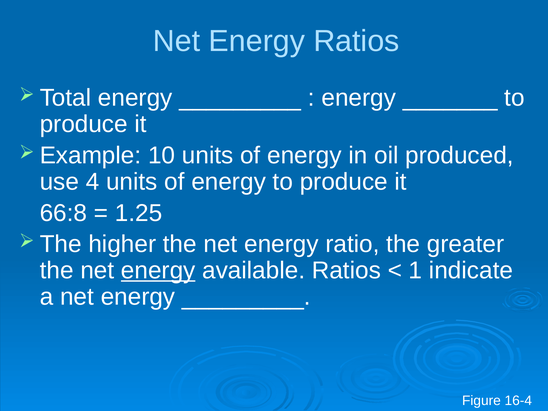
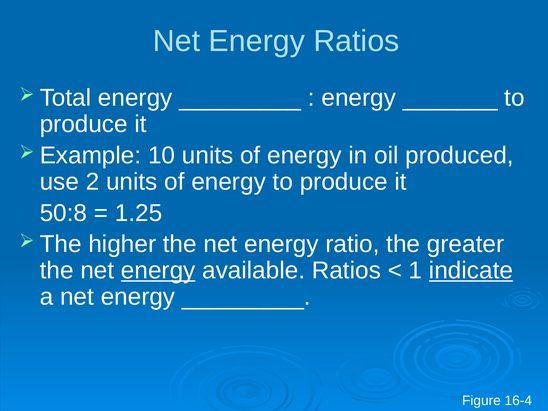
4: 4 -> 2 (92, 182)
66:8: 66:8 -> 50:8 (63, 213)
indicate underline: none -> present (471, 271)
